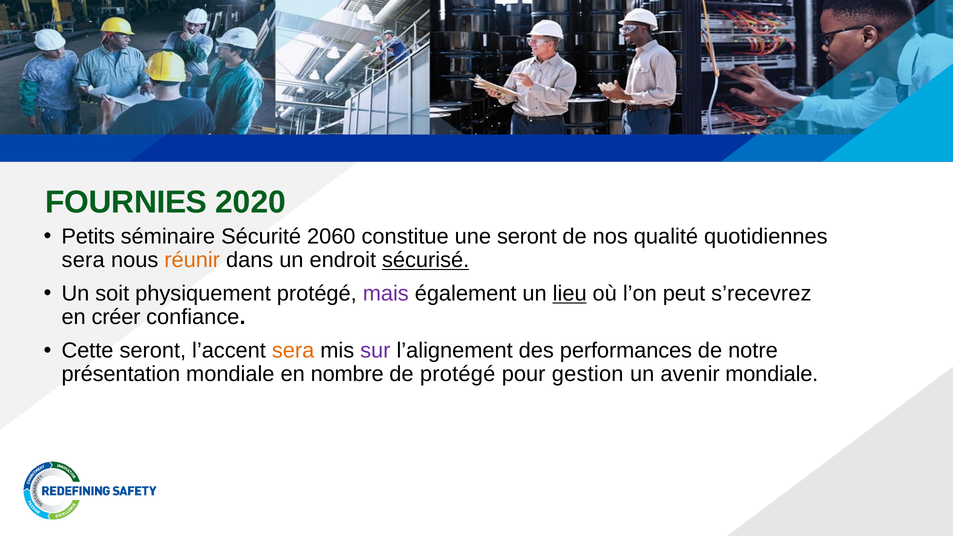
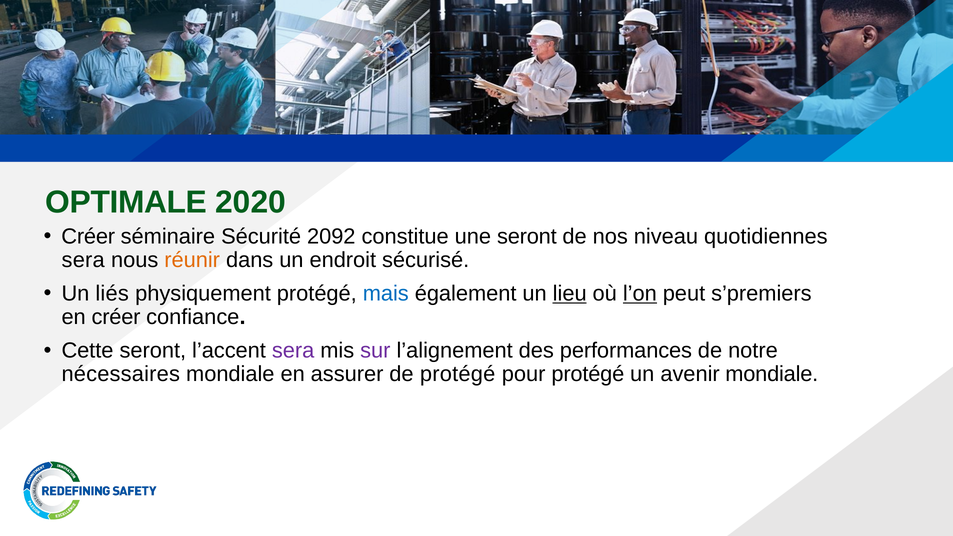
FOURNIES: FOURNIES -> OPTIMALE (126, 203)
Petits: Petits -> Créer (88, 236)
2060: 2060 -> 2092 (331, 236)
qualité: qualité -> niveau (666, 236)
sécurisé underline: present -> none (426, 260)
soit: soit -> liés (112, 294)
mais colour: purple -> blue (386, 294)
l’on underline: none -> present (640, 294)
s’recevrez: s’recevrez -> s’premiers (761, 294)
sera colour: orange -> purple (293, 351)
présentation: présentation -> nécessaires (121, 374)
nombre: nombre -> assurer (347, 374)
pour gestion: gestion -> protégé (588, 374)
